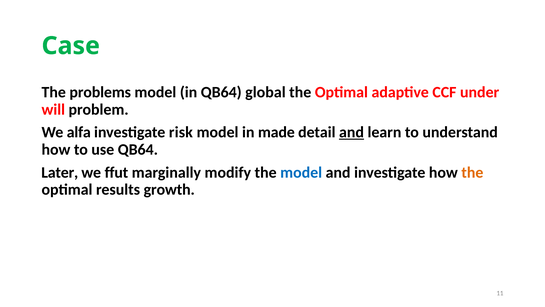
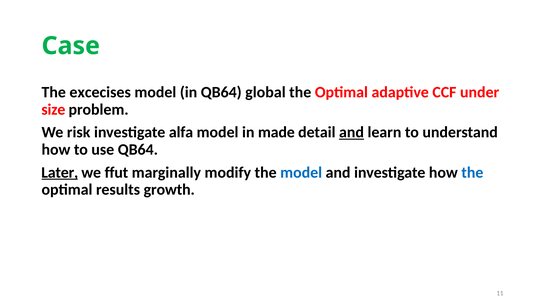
problems: problems -> excecises (100, 92)
will: will -> size (53, 109)
alfa: alfa -> risk (79, 132)
risk: risk -> alfa (181, 132)
Later underline: none -> present (60, 172)
the colour: orange -> blue (472, 172)
